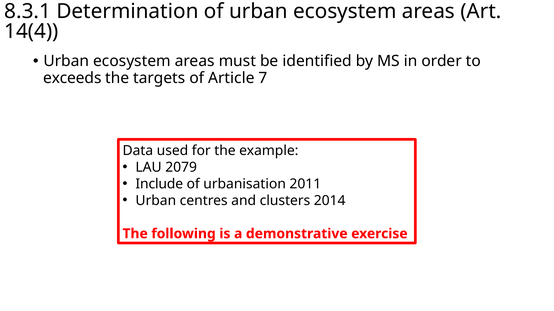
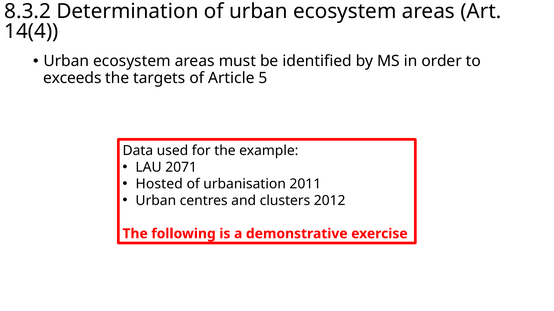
8.3.1: 8.3.1 -> 8.3.2 (28, 11)
7: 7 -> 5 (263, 78)
2079: 2079 -> 2071 (181, 168)
Include: Include -> Hosted (159, 184)
2014: 2014 -> 2012 (330, 201)
